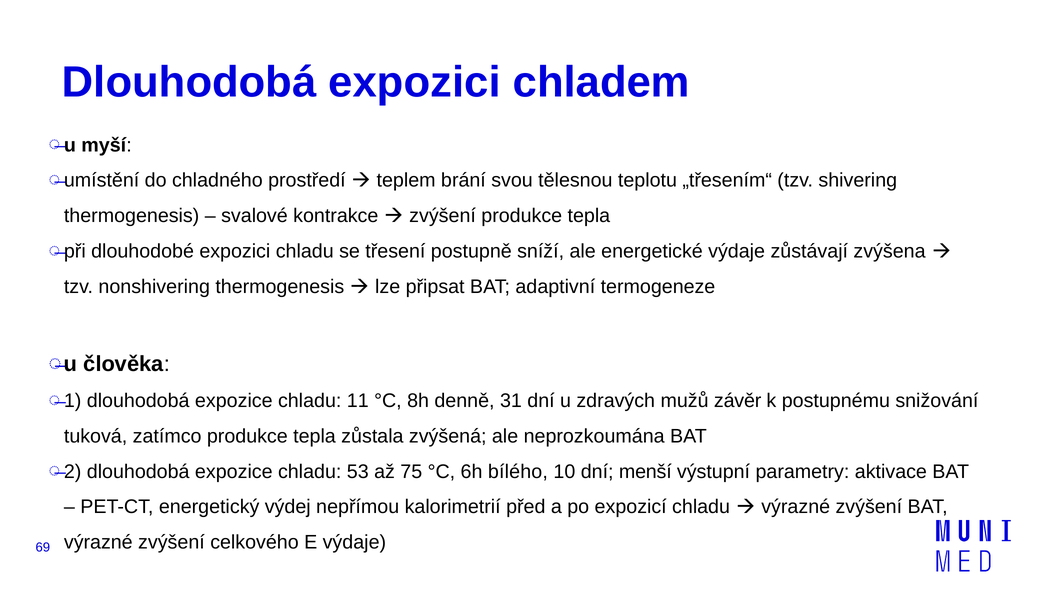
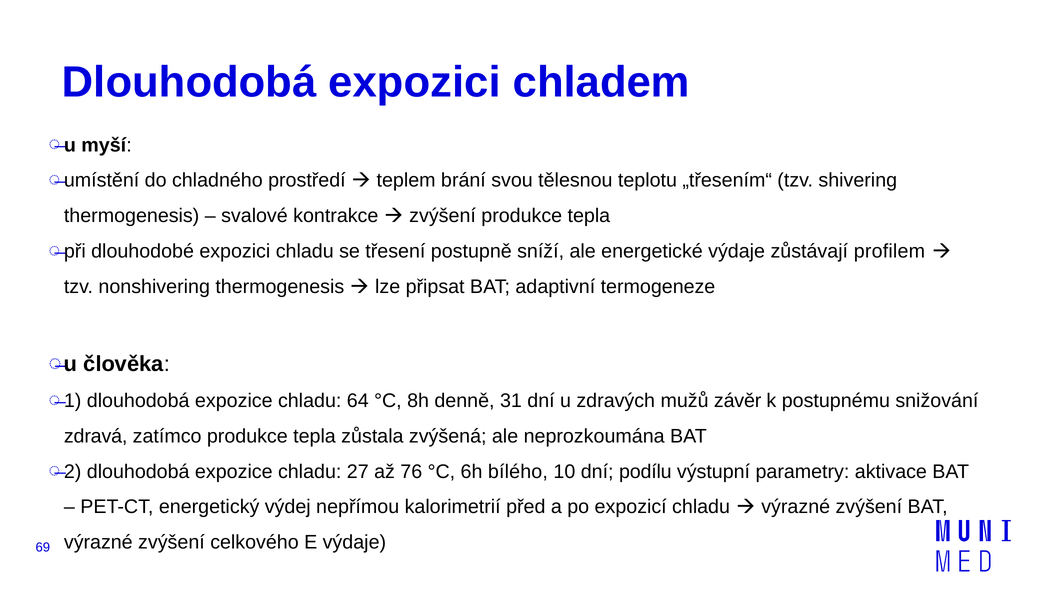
zvýšena: zvýšena -> profilem (889, 251)
11: 11 -> 64 (358, 401)
tuková: tuková -> zdravá (96, 436)
53: 53 -> 27 (358, 472)
75: 75 -> 76 (411, 472)
menší: menší -> podílu (645, 472)
